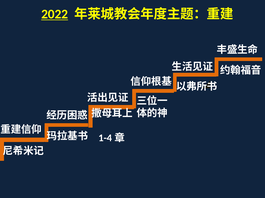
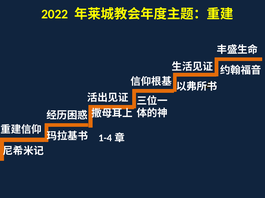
2022 underline: present -> none (55, 14)
